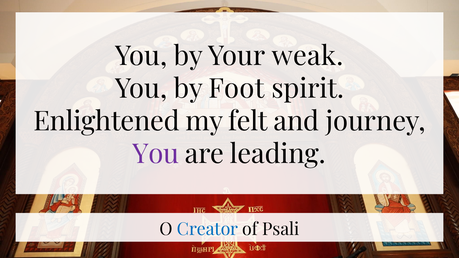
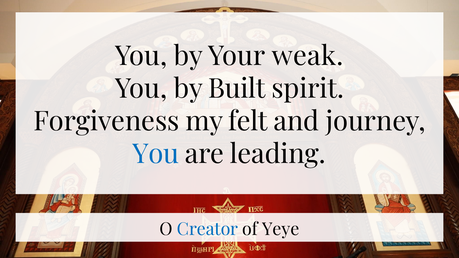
Foot: Foot -> Built (237, 89)
Enlightened: Enlightened -> Forgiveness (106, 122)
You colour: purple -> blue (156, 154)
Psali: Psali -> Yeye (281, 230)
